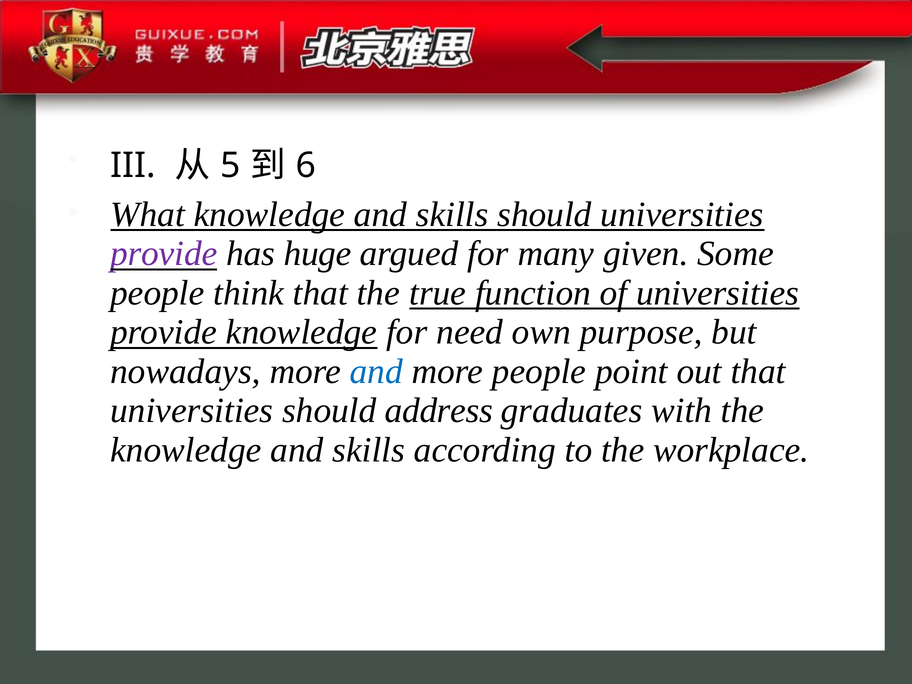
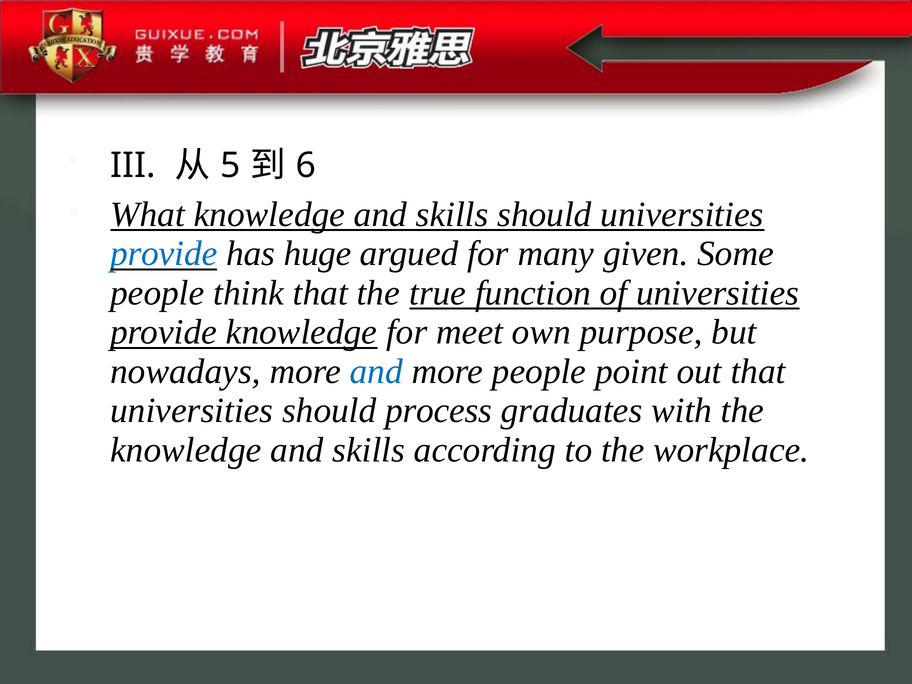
provide colour: purple -> blue (164, 254)
need: need -> meet (470, 332)
address: address -> process (439, 411)
